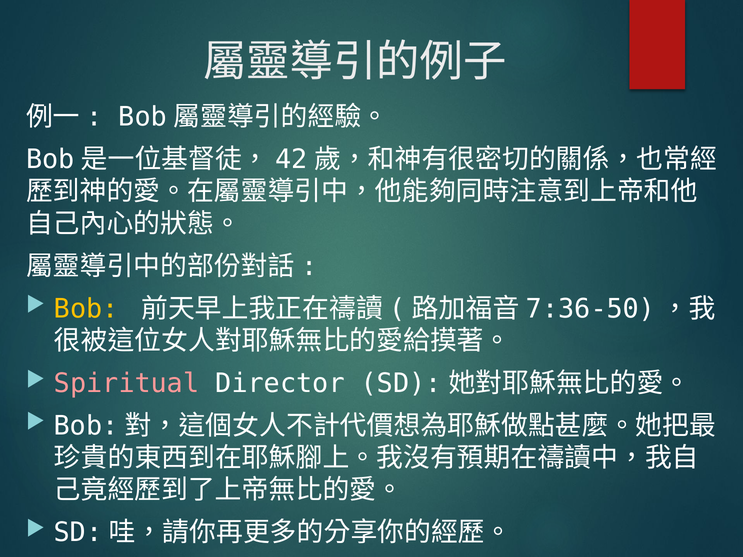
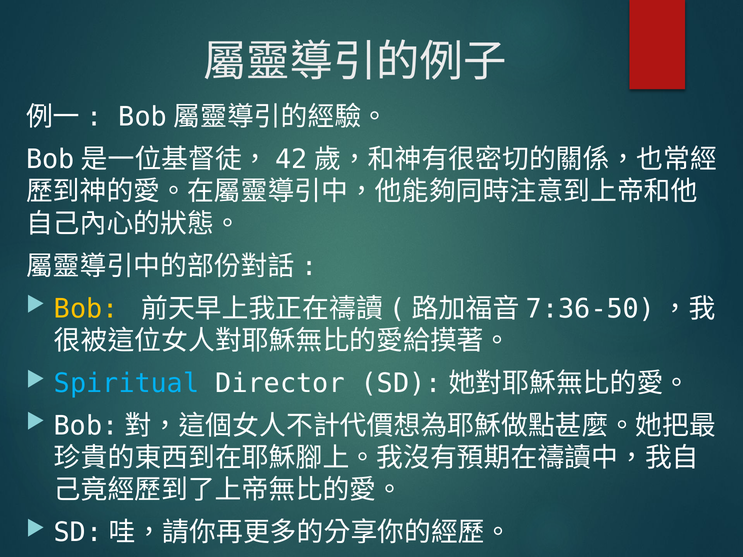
Spiritual colour: pink -> light blue (127, 383)
